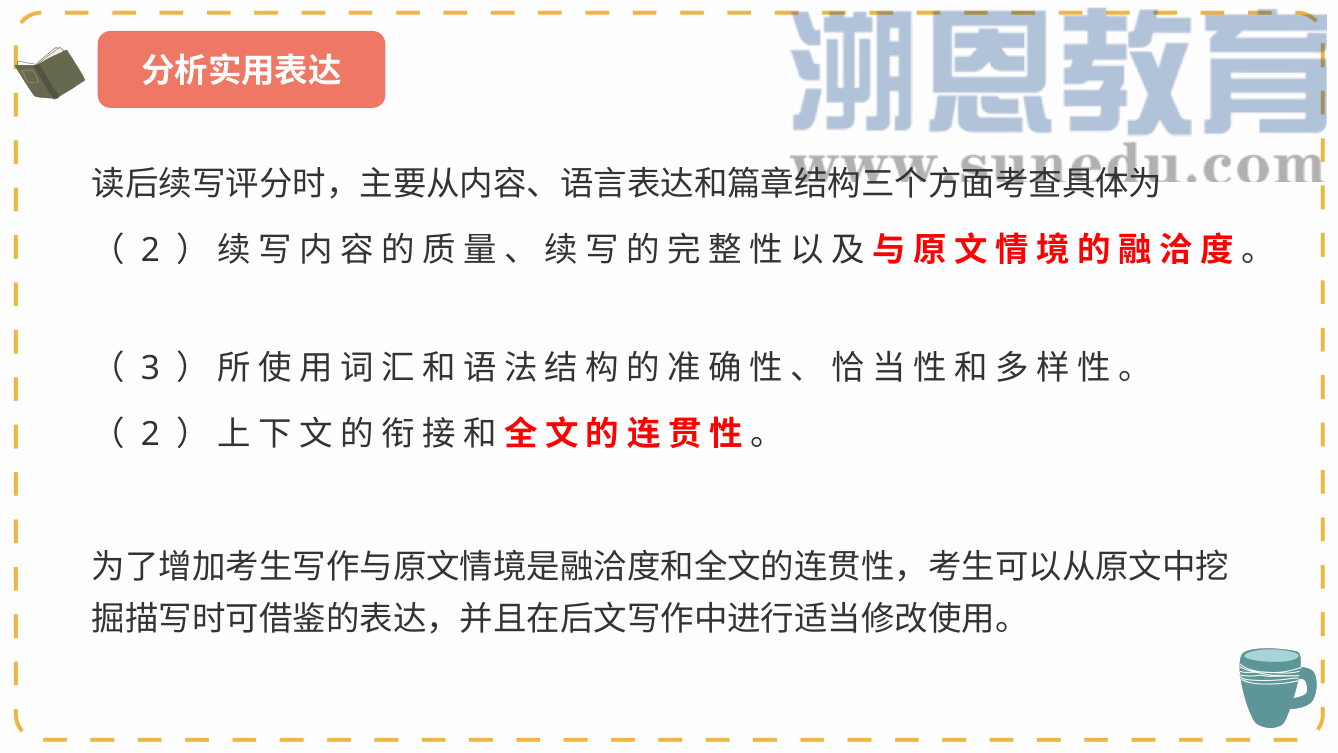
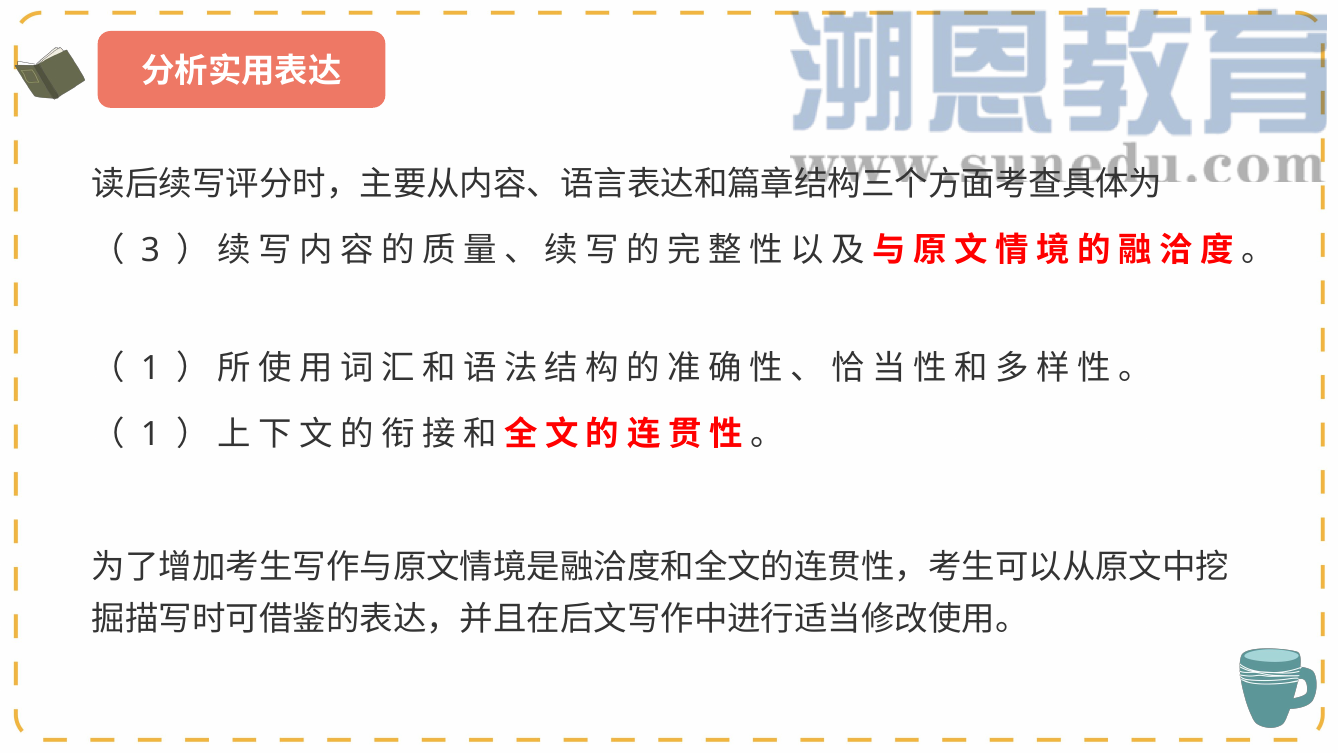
2: 2 -> 3 (150, 250)
3: 3 -> 1 (150, 369)
2: 2 -> 1 (150, 435)
